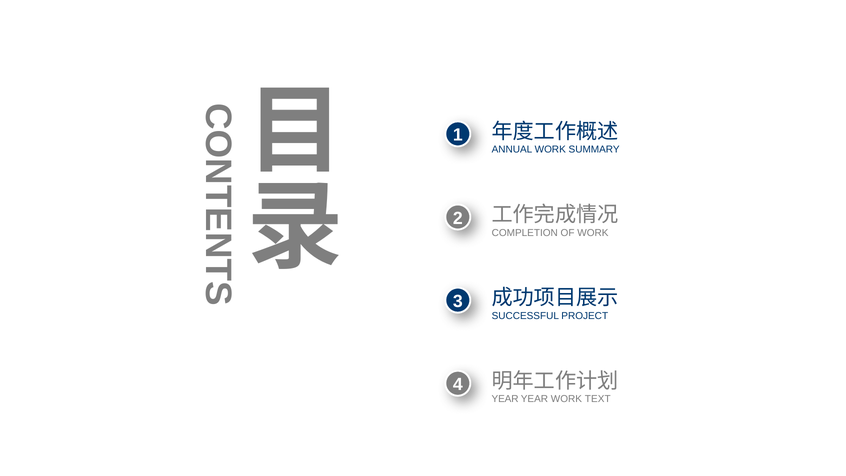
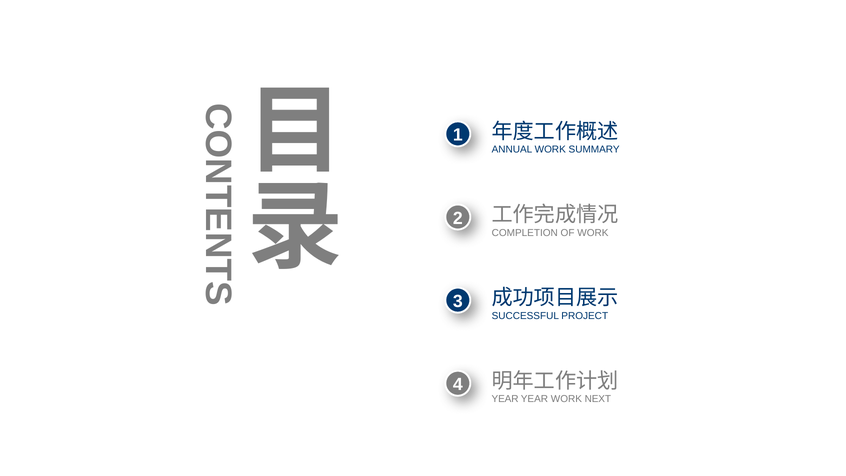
TEXT: TEXT -> NEXT (598, 399)
